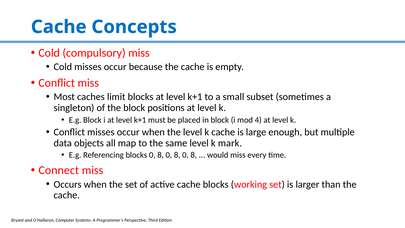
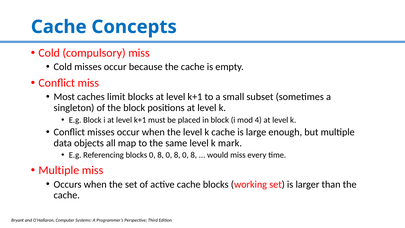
Connect: Connect -> Multiple (59, 170)
